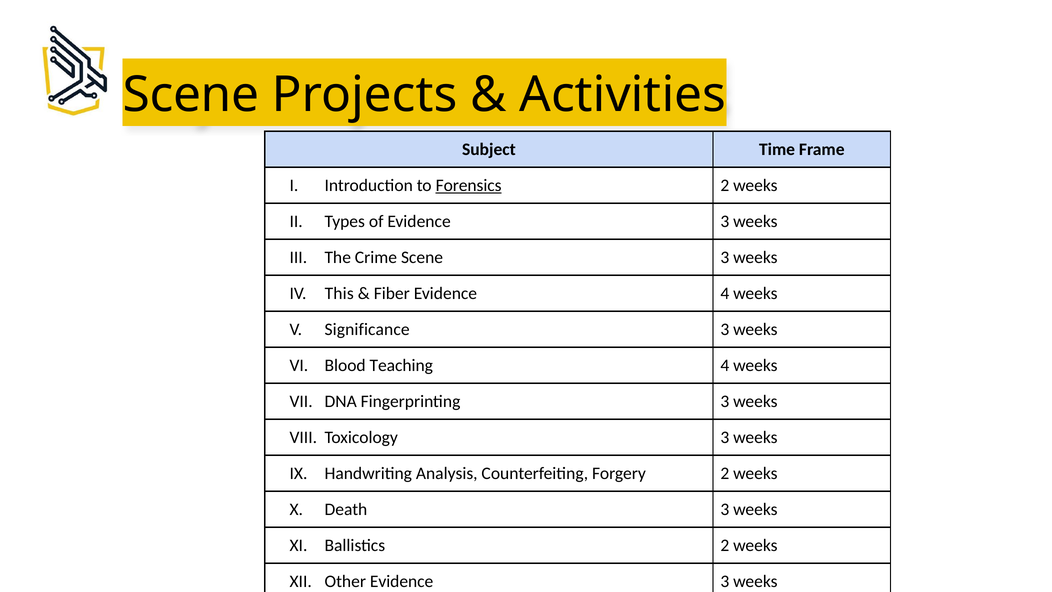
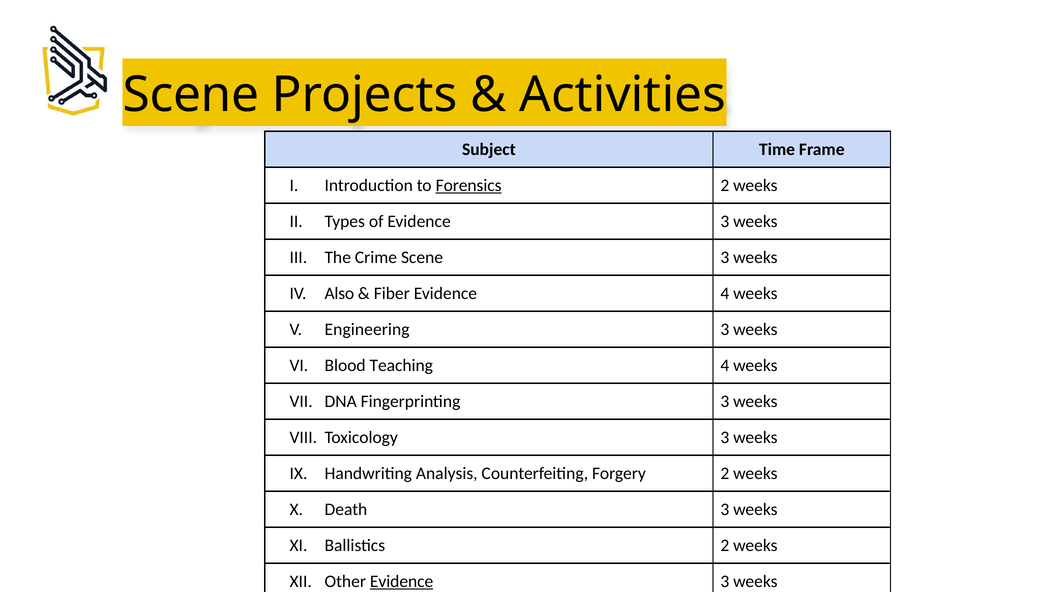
This: This -> Also (339, 293)
Significance: Significance -> Engineering (367, 329)
Evidence underline: none -> present (402, 581)
